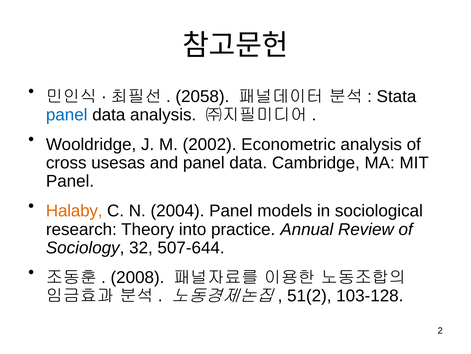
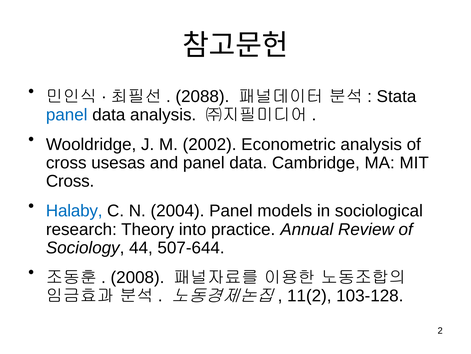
2058: 2058 -> 2088 (202, 96)
Panel: Panel -> Cross (70, 181)
Halaby colour: orange -> blue (74, 211)
32: 32 -> 44 (141, 247)
51(2: 51(2 -> 11(2 (309, 295)
